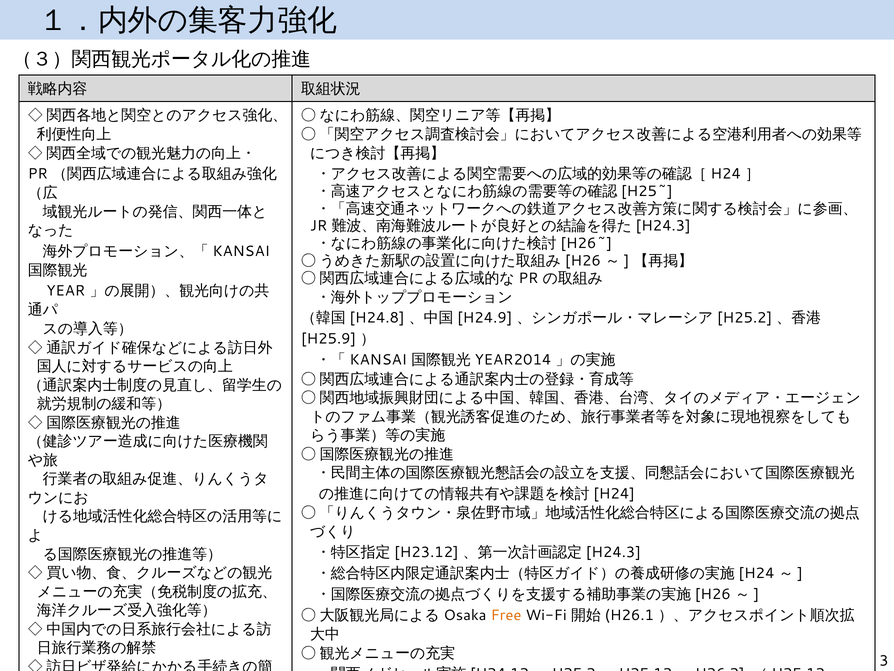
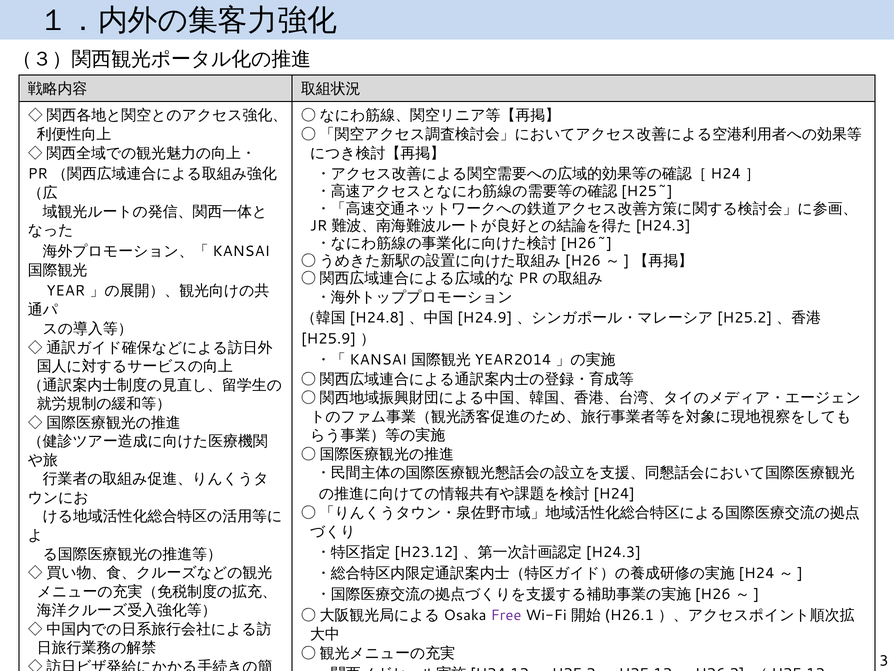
Free colour: orange -> purple (506, 615)
